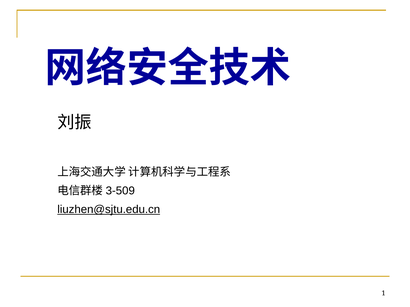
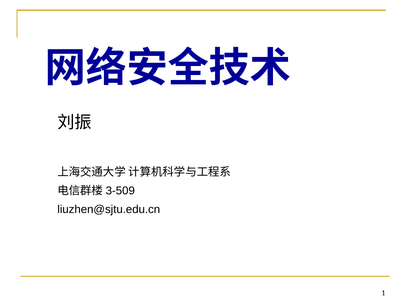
liuzhen@sjtu.edu.cn underline: present -> none (109, 210)
